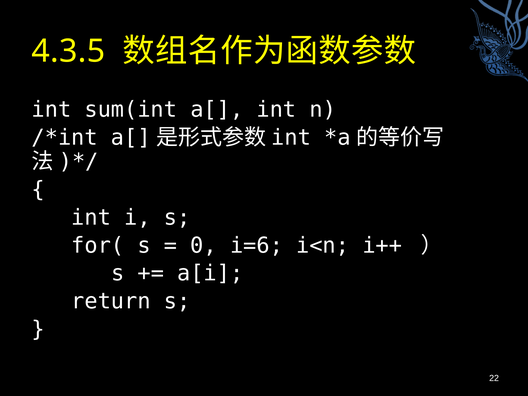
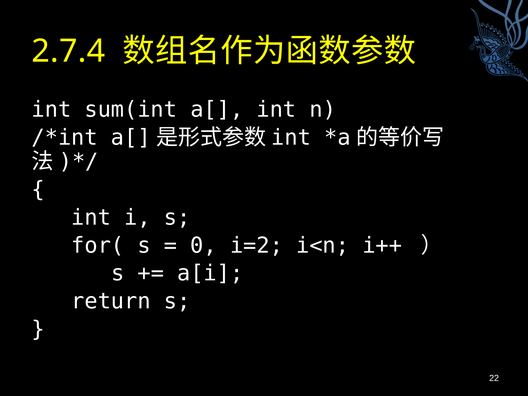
4.3.5: 4.3.5 -> 2.7.4 (68, 51)
i=6: i=6 -> i=2 (257, 245)
